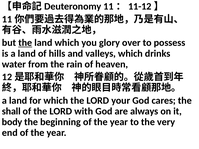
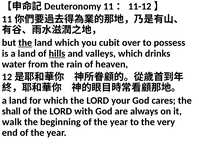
glory: glory -> cubit (109, 43)
hills underline: none -> present (57, 54)
body: body -> walk (12, 122)
